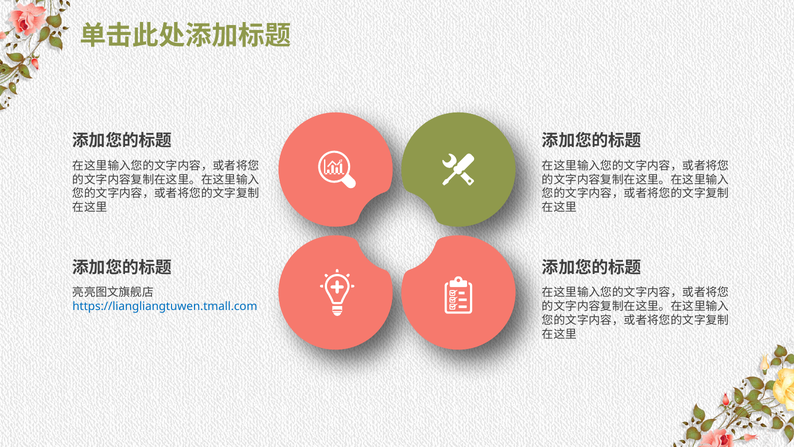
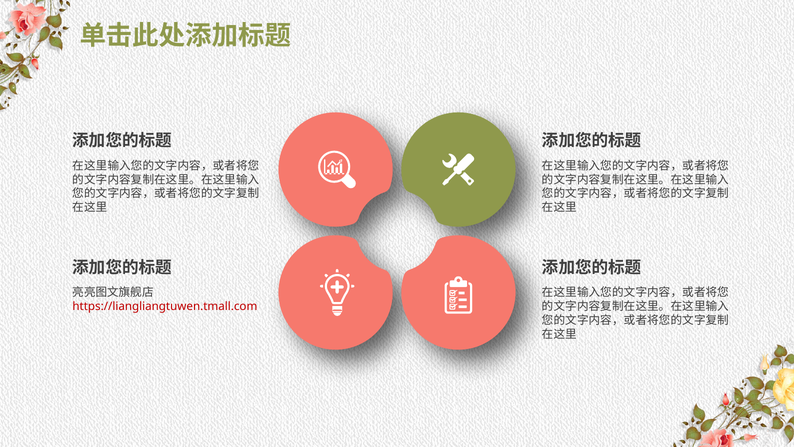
https://liangliangtuwen.tmall.com colour: blue -> red (165, 306)
